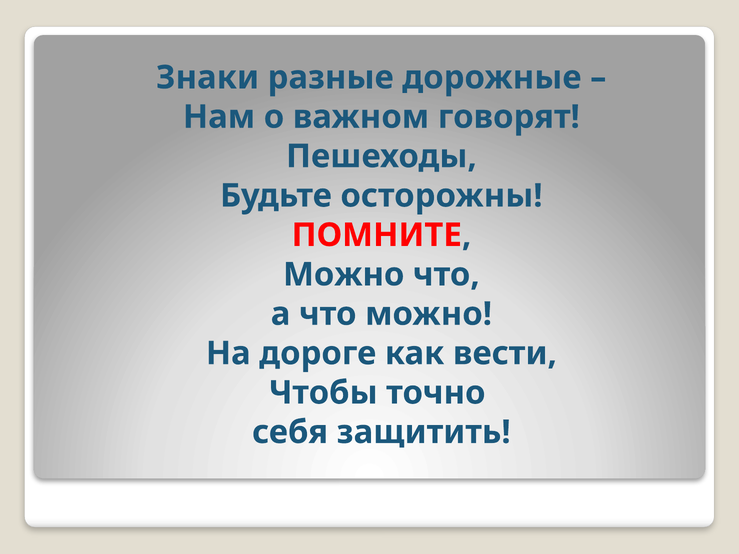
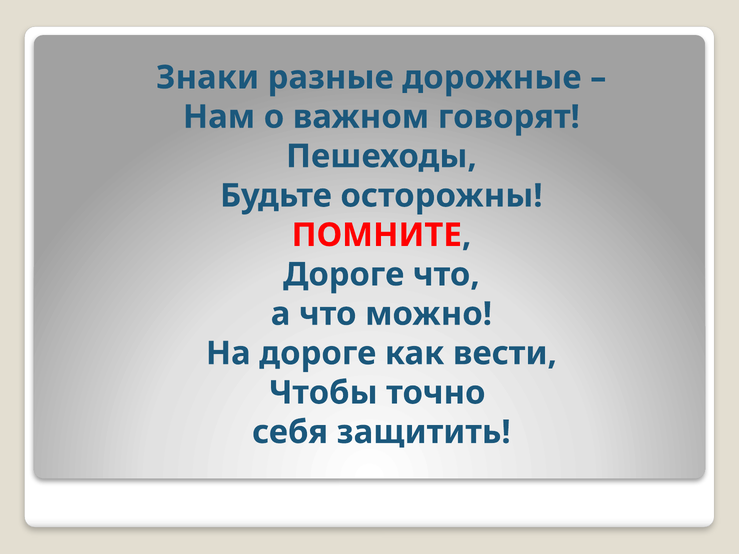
Можно: Можно -> Дороге (344, 275)
